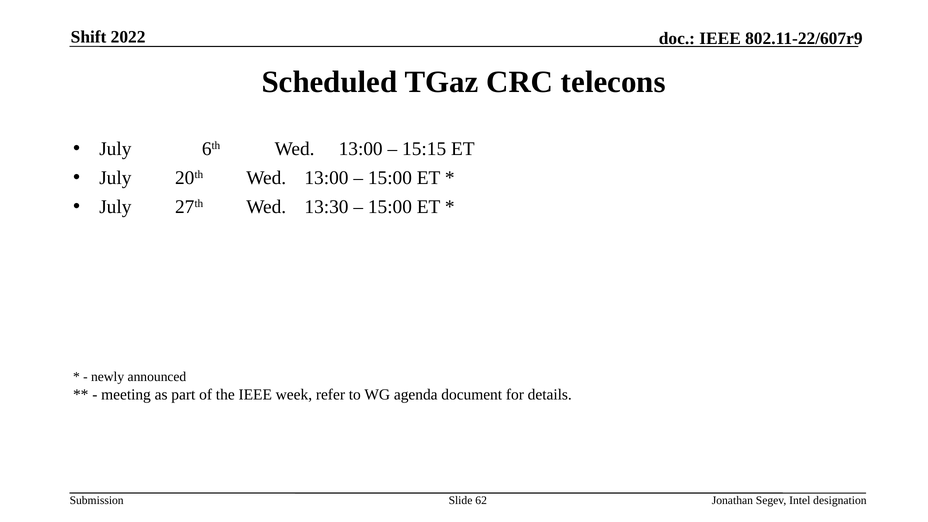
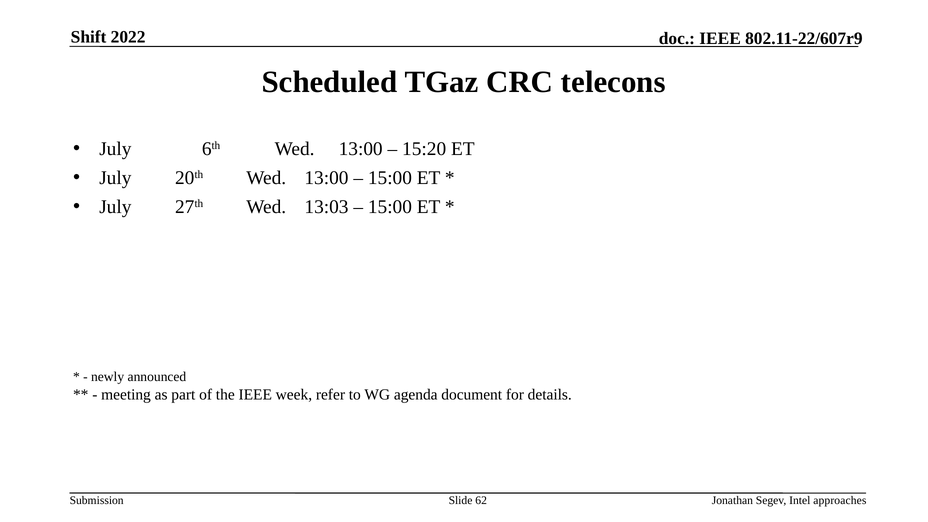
15:15: 15:15 -> 15:20 (424, 149)
13:30: 13:30 -> 13:03 (326, 207)
designation: designation -> approaches (840, 501)
